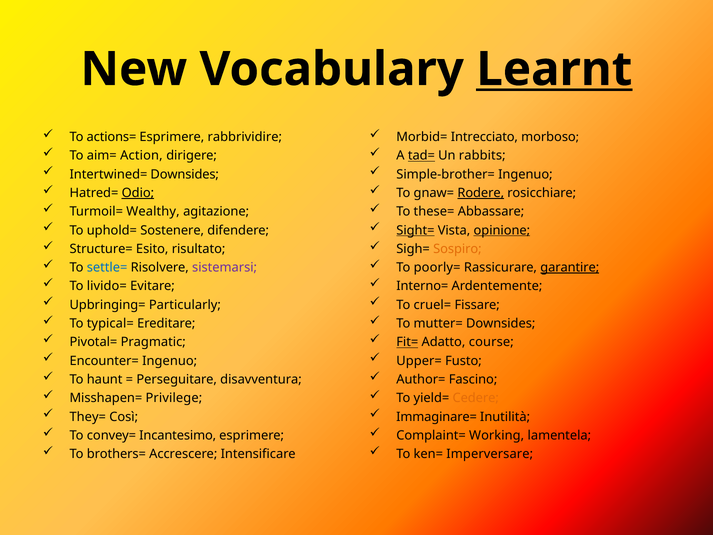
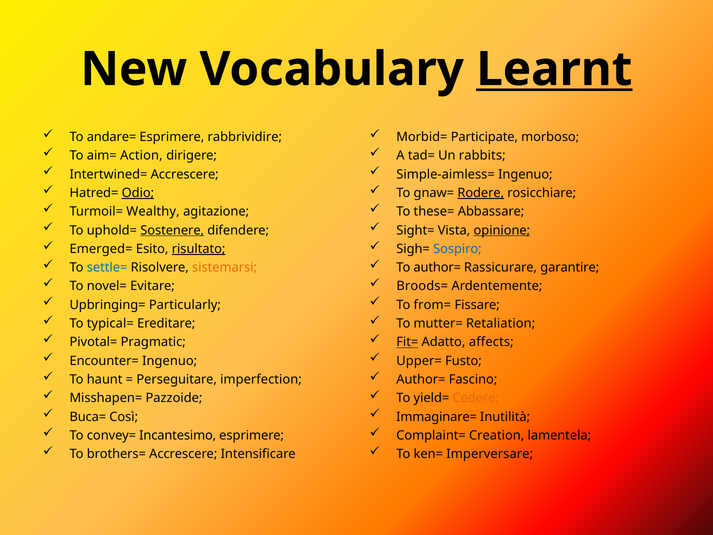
actions=: actions= -> andare= (112, 137)
Intrecciato: Intrecciato -> Participate (484, 137)
tad= underline: present -> none (421, 156)
Intertwined= Downsides: Downsides -> Accrescere (185, 174)
Simple-brother=: Simple-brother= -> Simple-aimless= (446, 174)
Sostenere underline: none -> present (172, 230)
Sight= underline: present -> none (415, 230)
Structure=: Structure= -> Emerged= (101, 249)
risultato underline: none -> present (199, 249)
Sospiro colour: orange -> blue (457, 249)
sistemarsi colour: purple -> orange (225, 267)
To poorly=: poorly= -> author= (437, 267)
garantire underline: present -> none (570, 267)
livido=: livido= -> novel= (107, 286)
Interno=: Interno= -> Broods= (422, 286)
cruel=: cruel= -> from= (432, 305)
mutter= Downsides: Downsides -> Retaliation (501, 323)
course: course -> affects (491, 342)
disavventura: disavventura -> imperfection (261, 379)
Privilege: Privilege -> Pazzoide (174, 398)
They=: They= -> Buca= (88, 417)
Working: Working -> Creation (497, 435)
